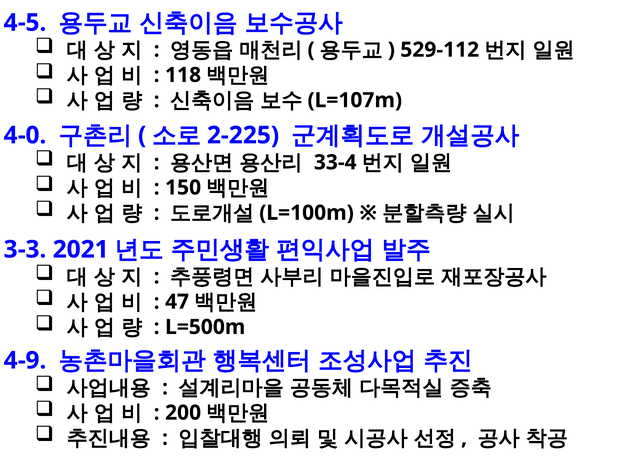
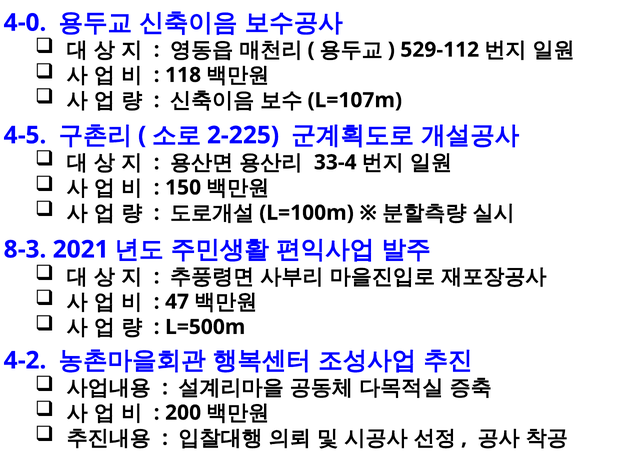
4-5: 4-5 -> 4-0 (25, 23)
4-0: 4-0 -> 4-5 (25, 135)
3-3: 3-3 -> 8-3 (25, 250)
4-9: 4-9 -> 4-2 (25, 361)
